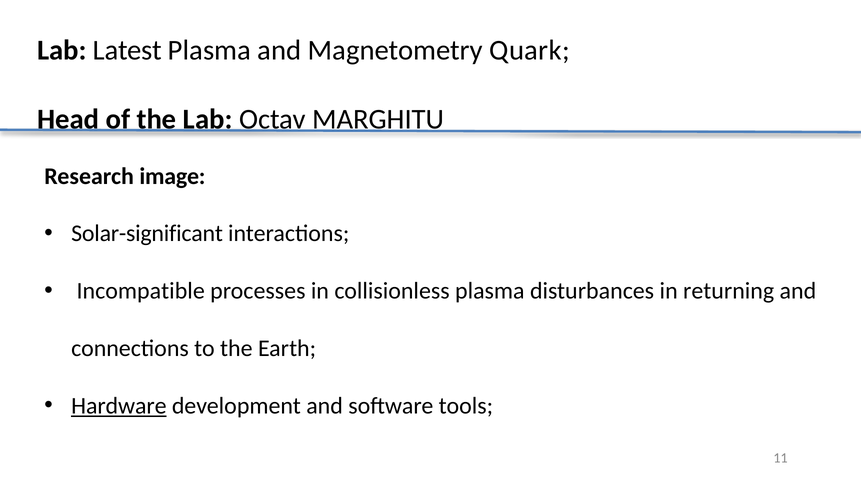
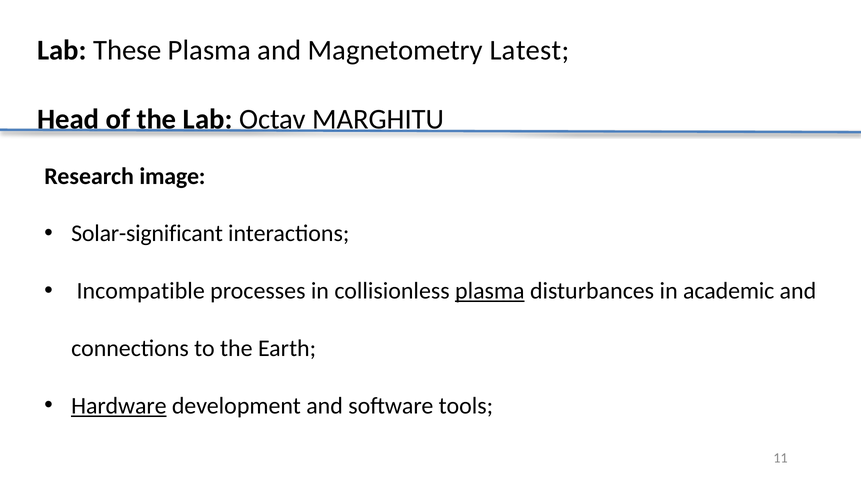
Latest: Latest -> These (127, 50)
Quark: Quark -> Latest (530, 50)
plasma underline: none -> present (490, 291)
returning: returning -> academic (729, 291)
